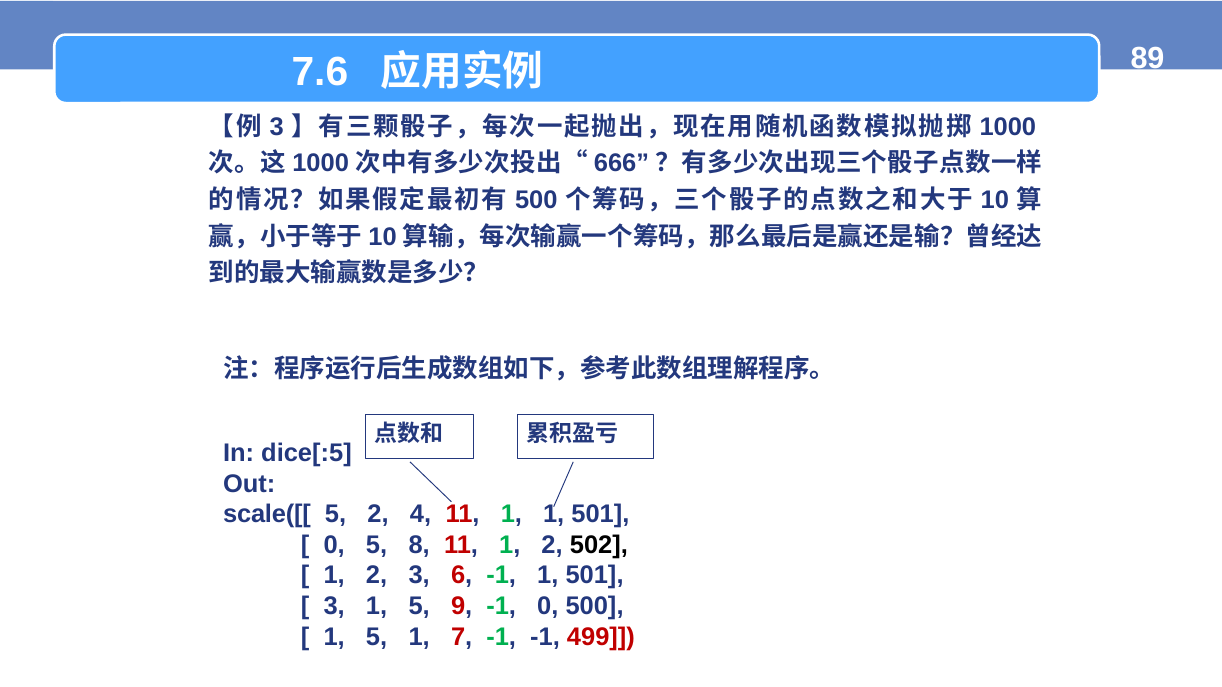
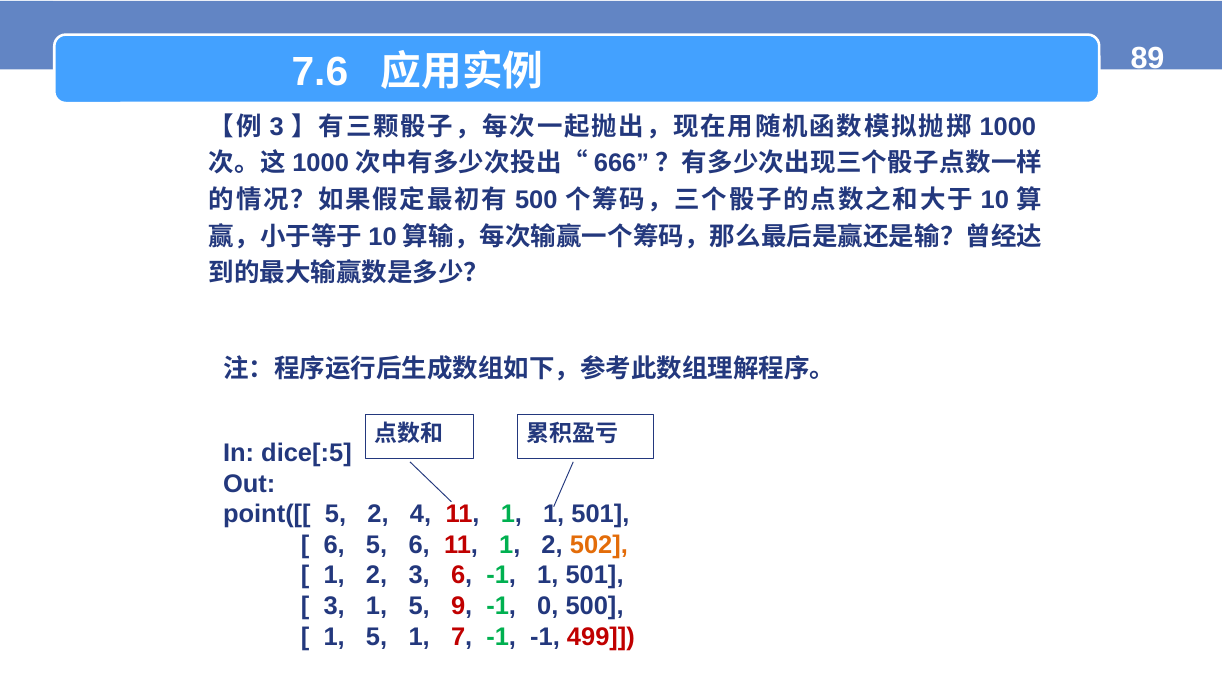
scale([[: scale([[ -> point([[ (267, 515)
0: 0 -> 6 (334, 545)
5 8: 8 -> 6 (419, 545)
502 colour: black -> orange (599, 545)
